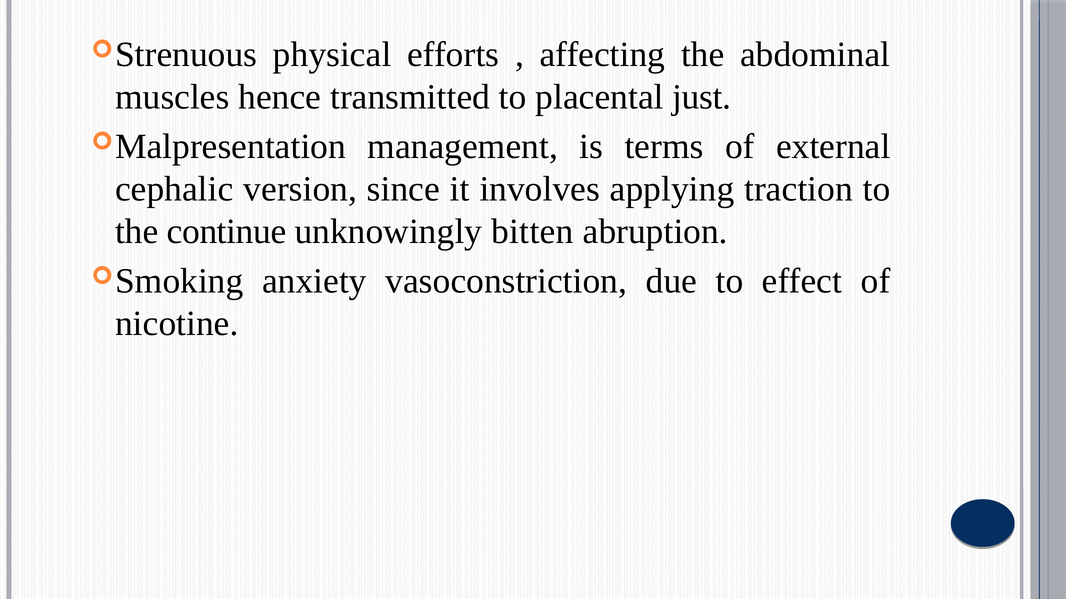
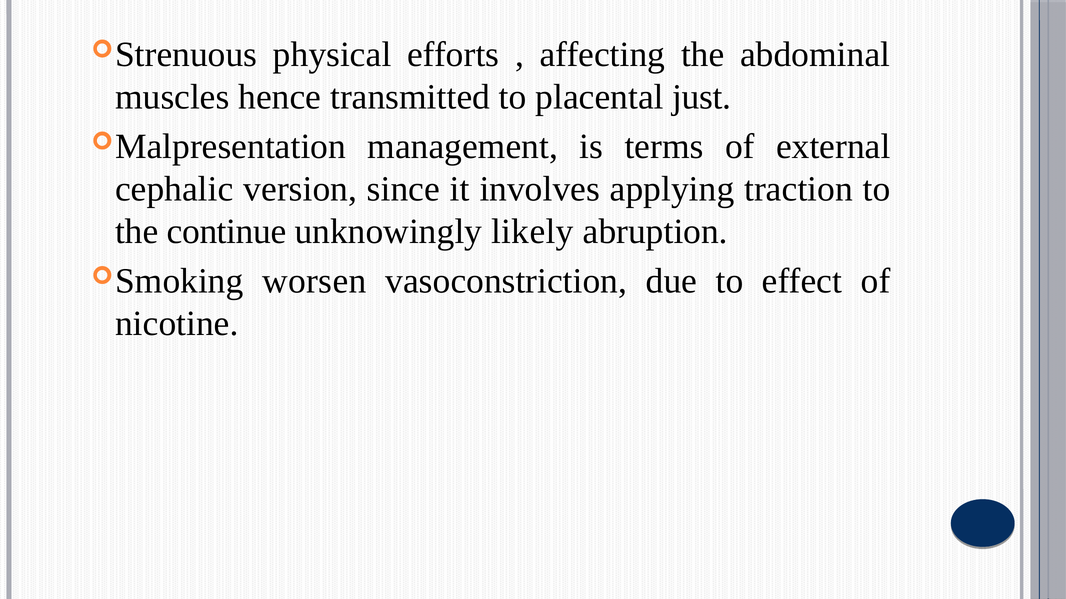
bitten: bitten -> likely (532, 232)
anxiety: anxiety -> worsen (314, 281)
